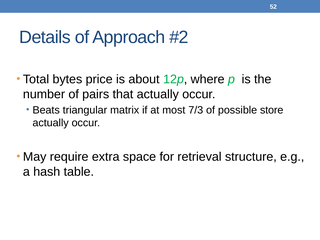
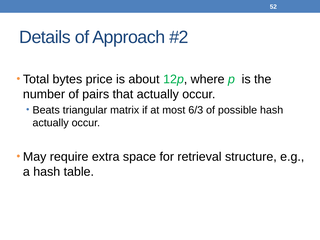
7/3: 7/3 -> 6/3 (196, 110)
possible store: store -> hash (272, 110)
